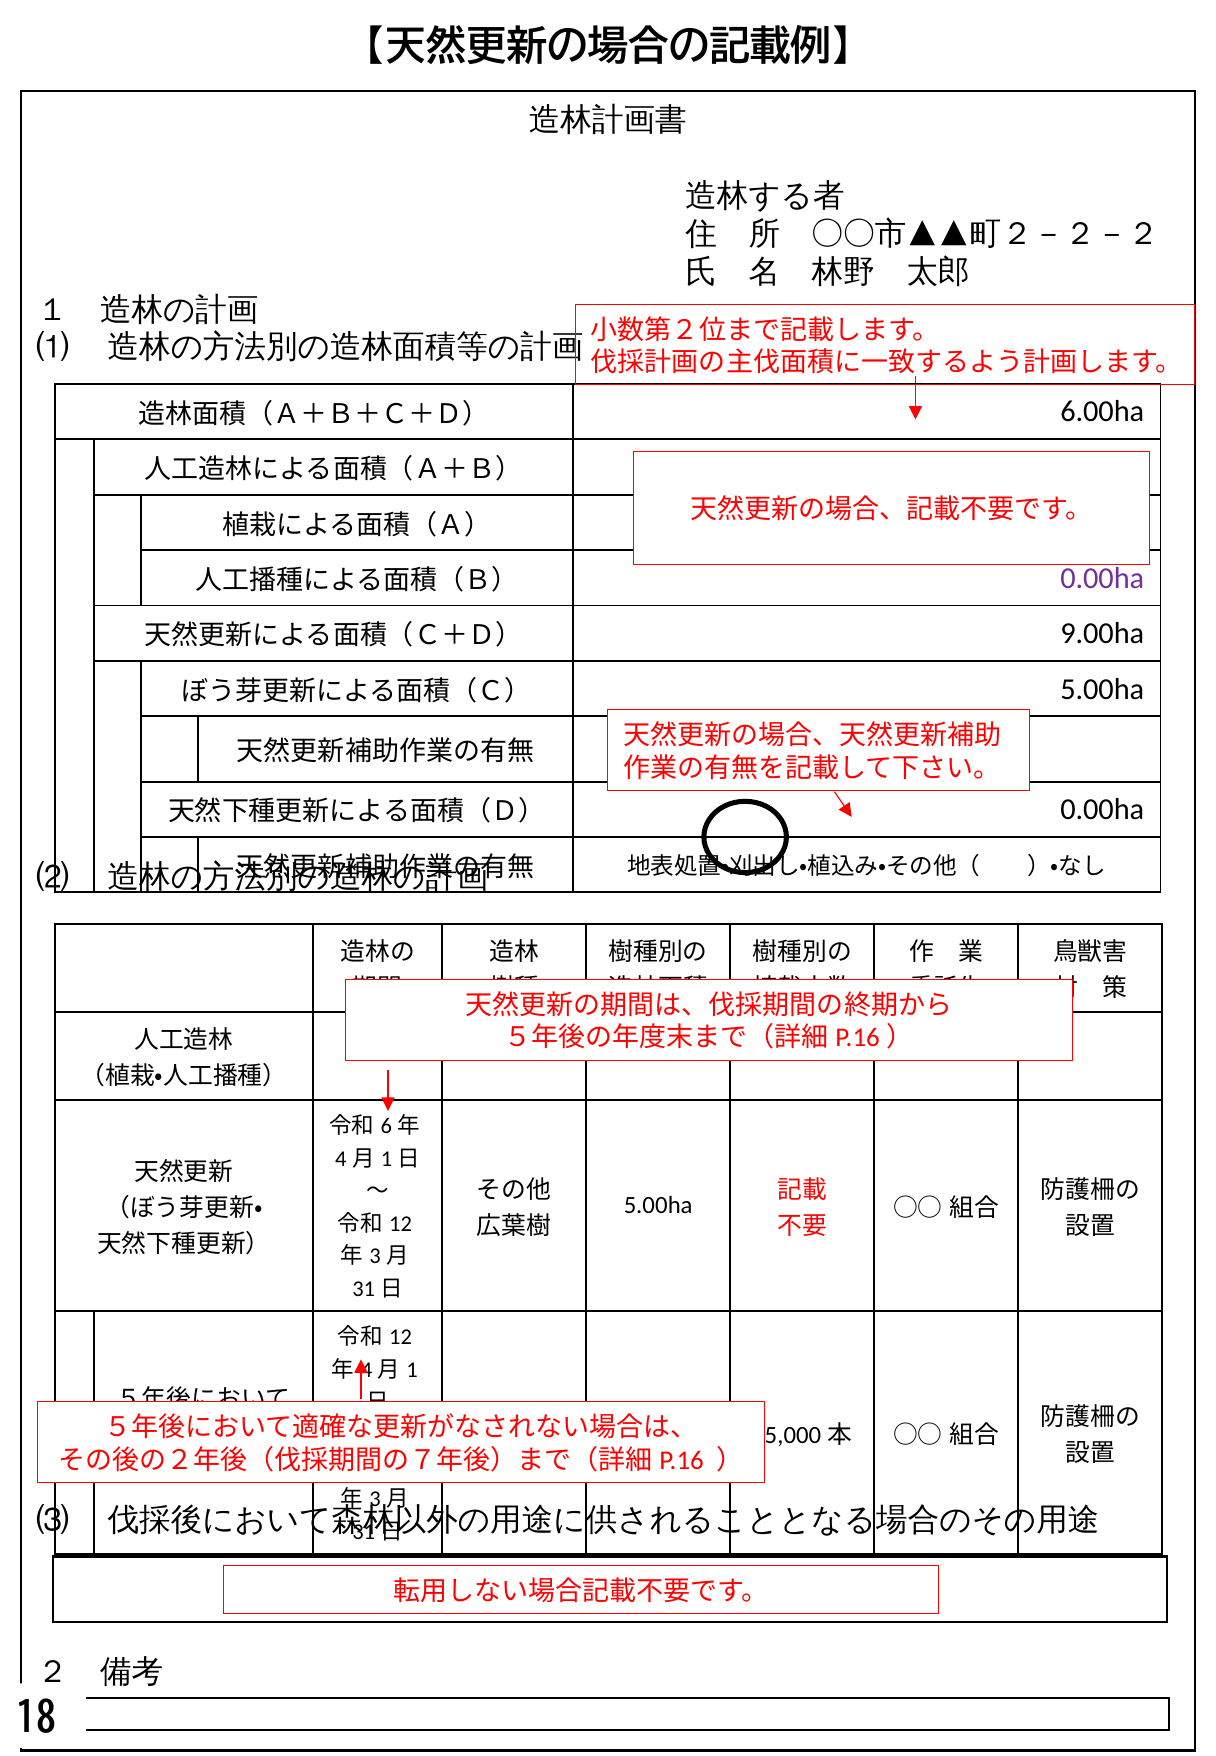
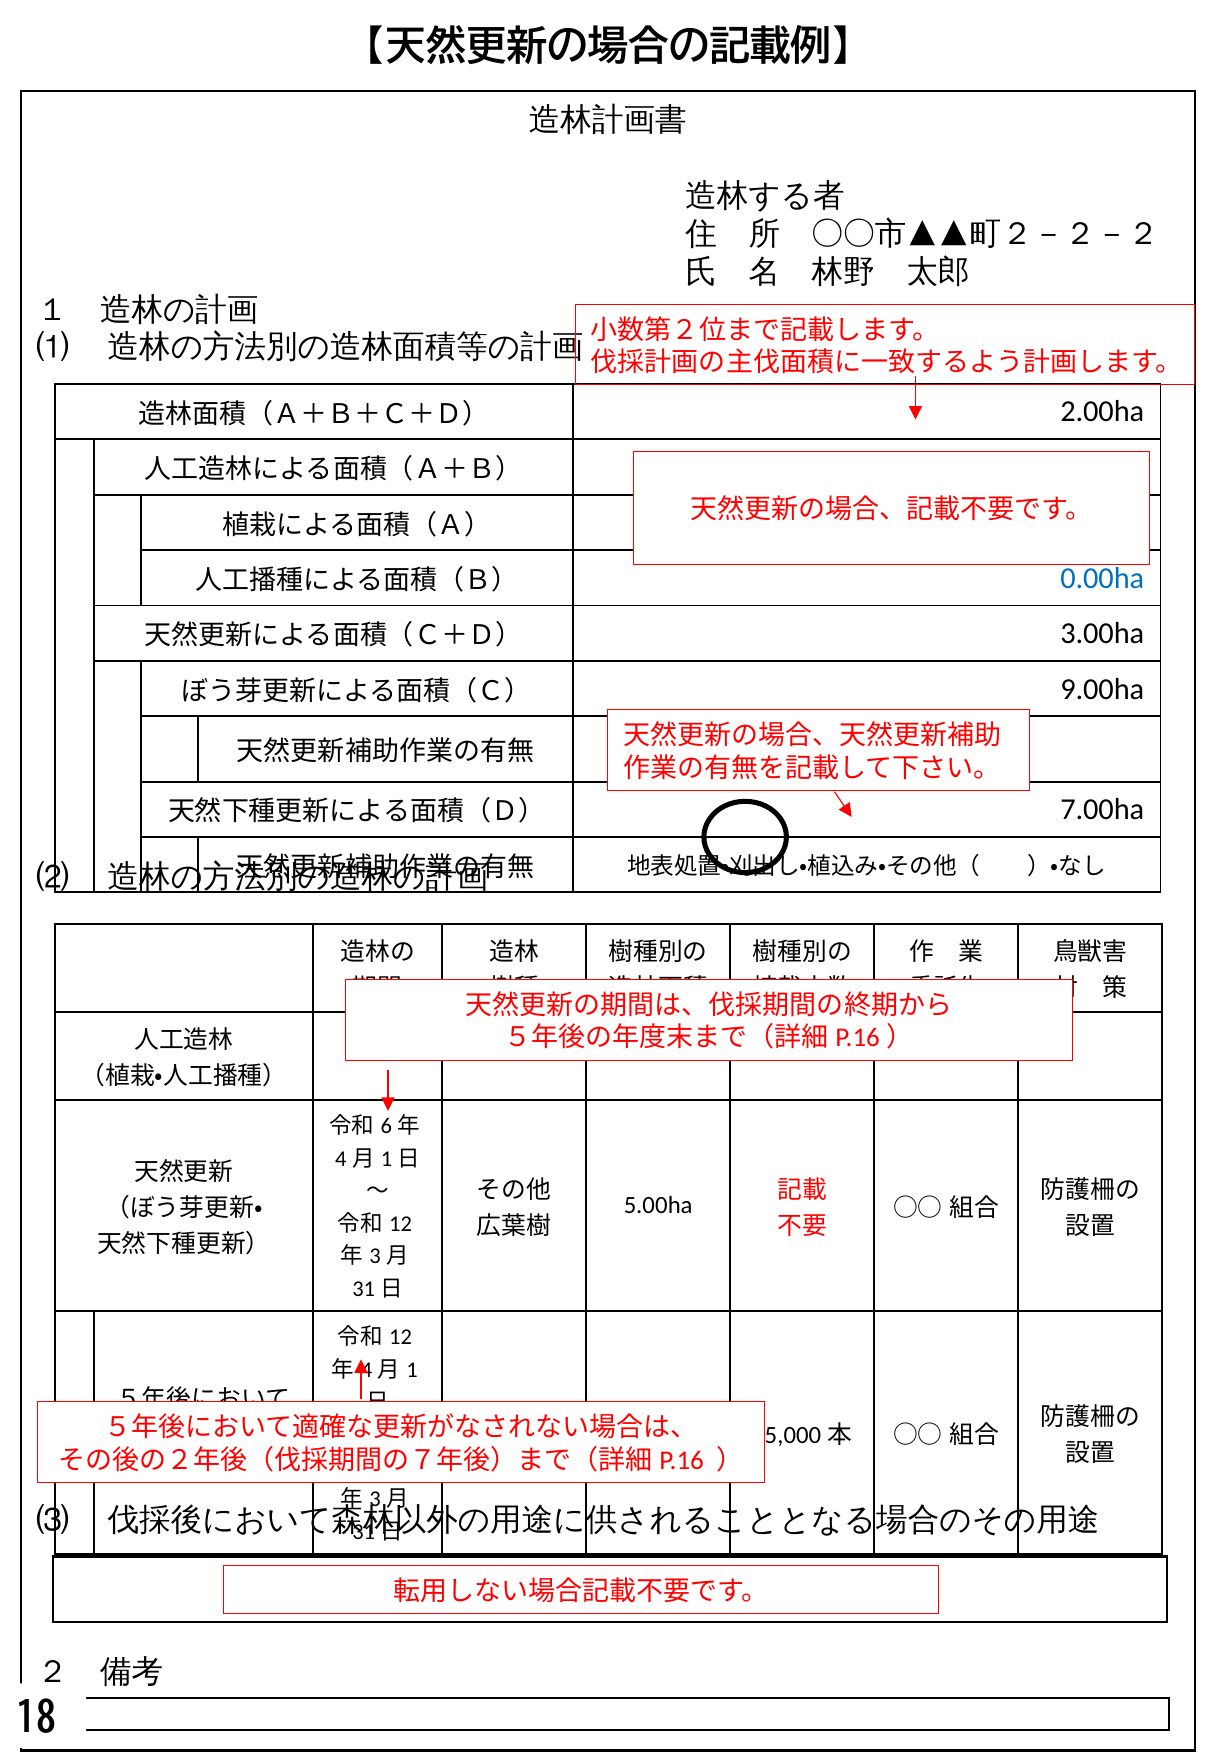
6.00ha: 6.00ha -> 2.00ha (1102, 412)
0.00ha colour: purple -> blue (1102, 578)
9.00ha: 9.00ha -> 3.00ha (1102, 634)
5.00ha: 5.00ha -> 9.00ha (1102, 689)
0.00ha: 0.00ha -> 7.00ha (1102, 810)
